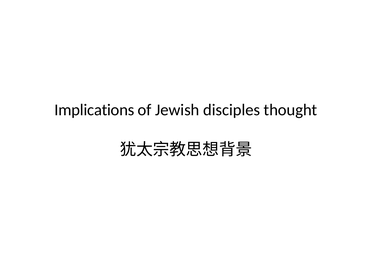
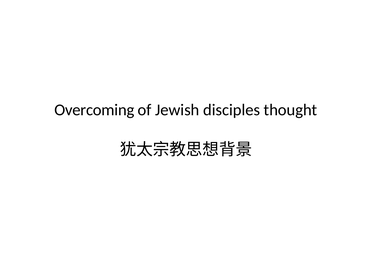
Implications: Implications -> Overcoming (94, 110)
